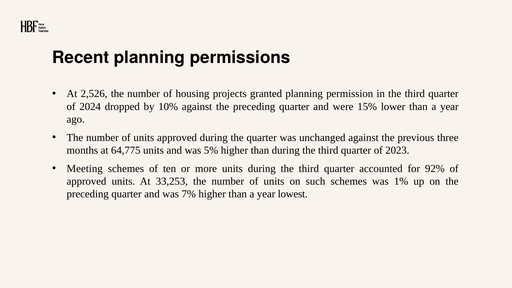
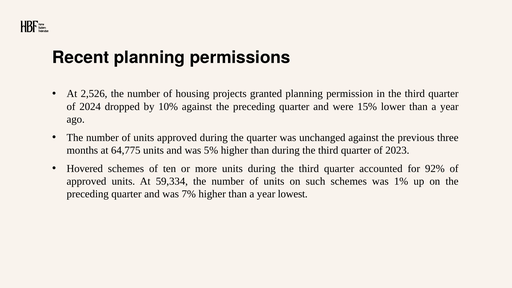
Meeting: Meeting -> Hovered (85, 169)
33,253: 33,253 -> 59,334 (172, 181)
